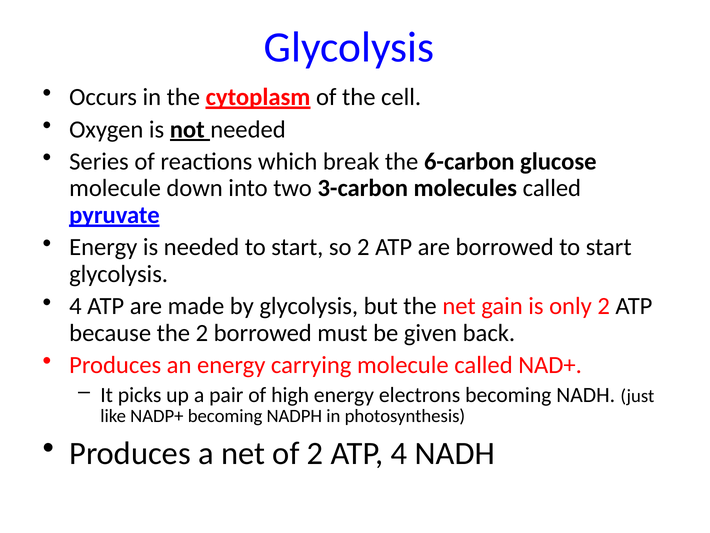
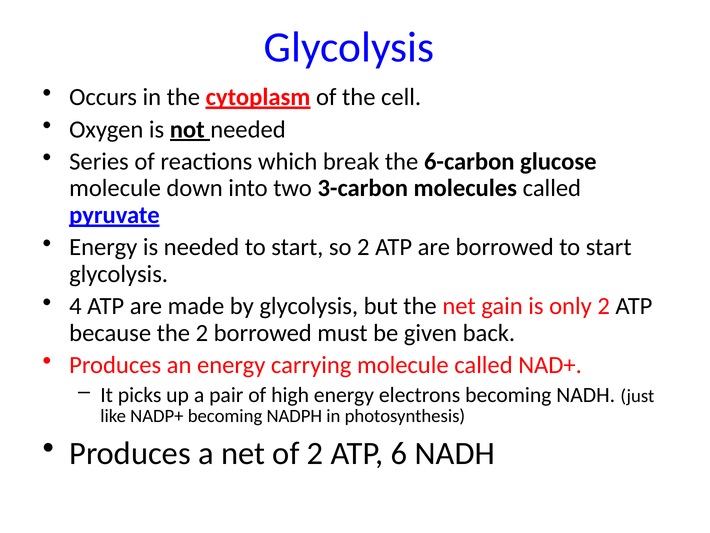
ATP 4: 4 -> 6 (399, 453)
